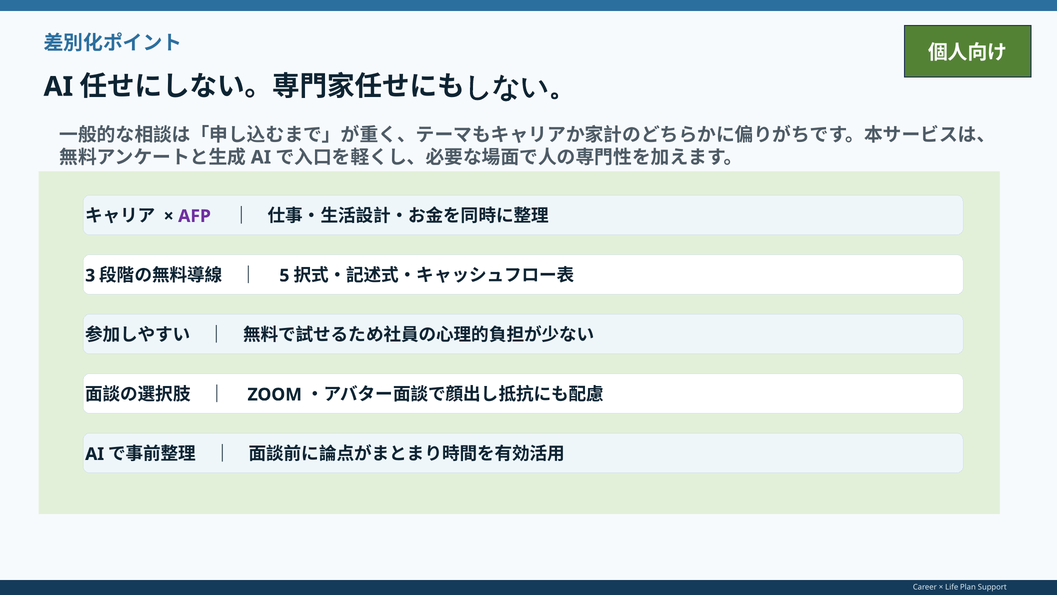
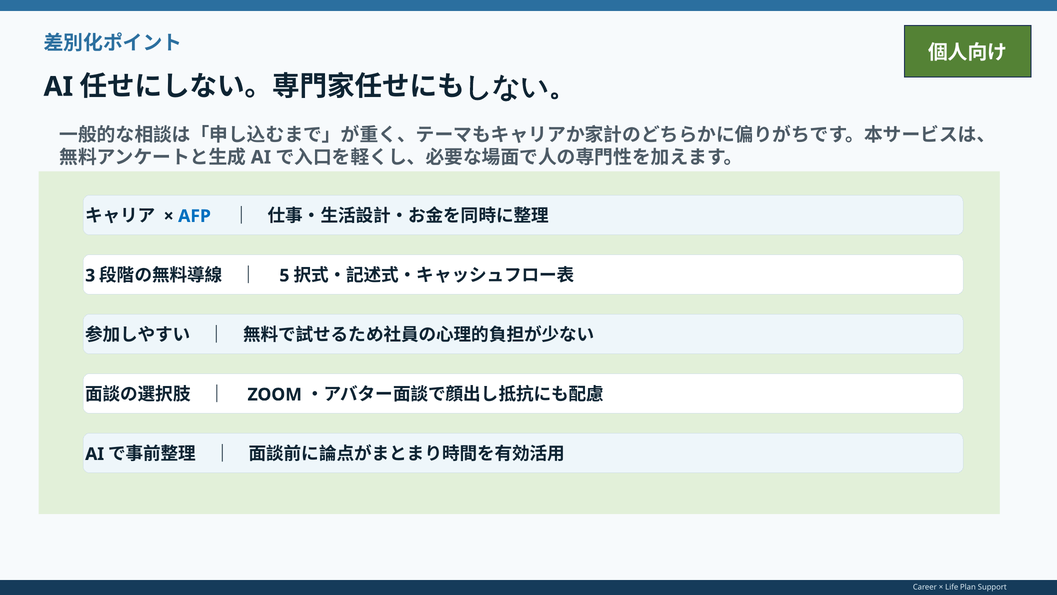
AFP colour: purple -> blue (195, 216)
